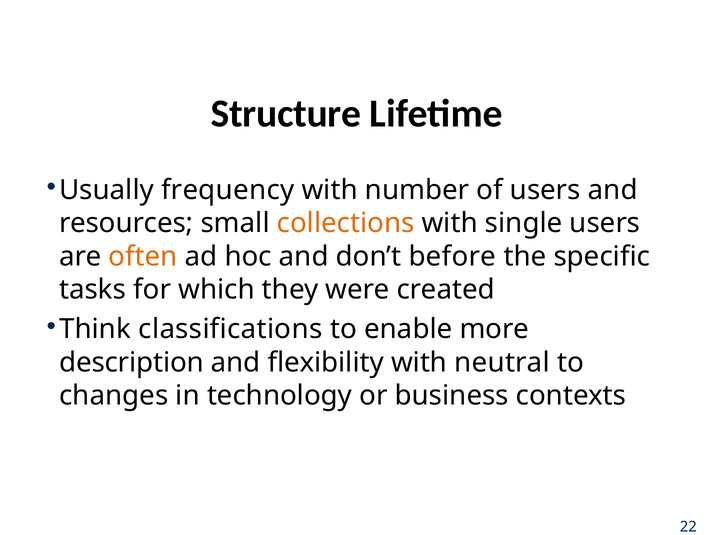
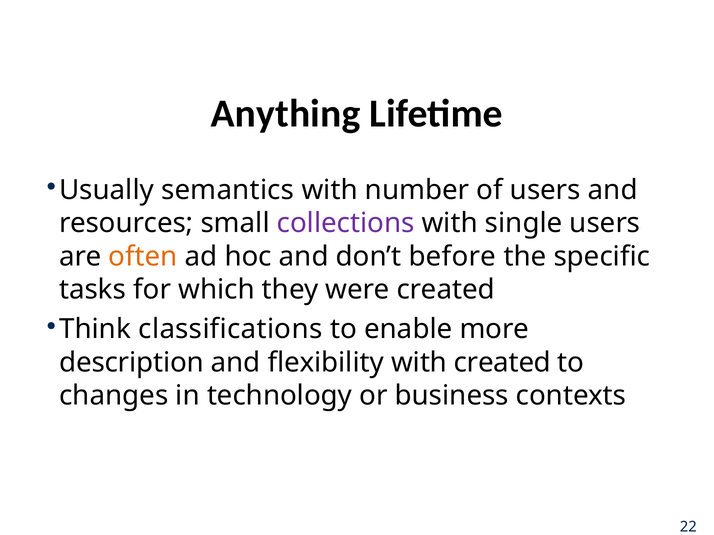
Structure: Structure -> Anything (286, 114)
frequency: frequency -> semantics (228, 190)
collections colour: orange -> purple (346, 223)
with neutral: neutral -> created (502, 363)
